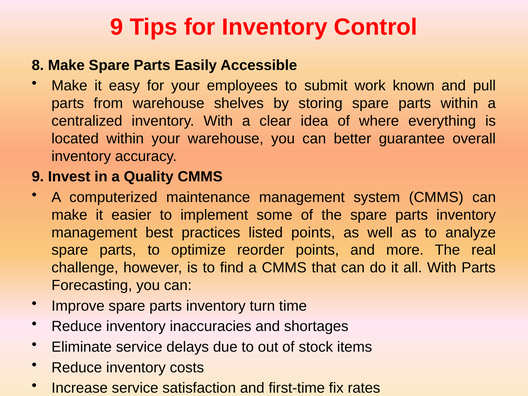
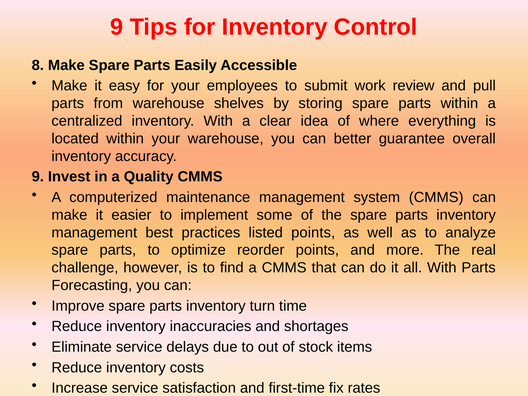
known: known -> review (414, 86)
